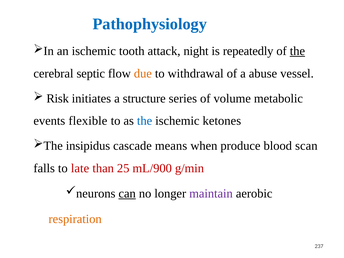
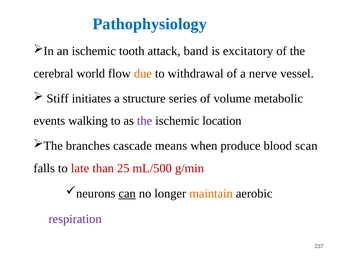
night: night -> band (196, 51)
repeatedly: repeatedly -> excitatory (248, 51)
the underline: present -> none (297, 51)
septic: septic -> world (91, 73)
abuse: abuse -> nerve (263, 73)
Risk: Risk -> Stiff (58, 98)
flexible: flexible -> walking (88, 121)
the colour: blue -> purple (145, 121)
ketones: ketones -> location (222, 121)
insipidus: insipidus -> branches (88, 146)
mL/900: mL/900 -> mL/500 (152, 168)
maintain colour: purple -> orange (211, 194)
respiration colour: orange -> purple (75, 219)
